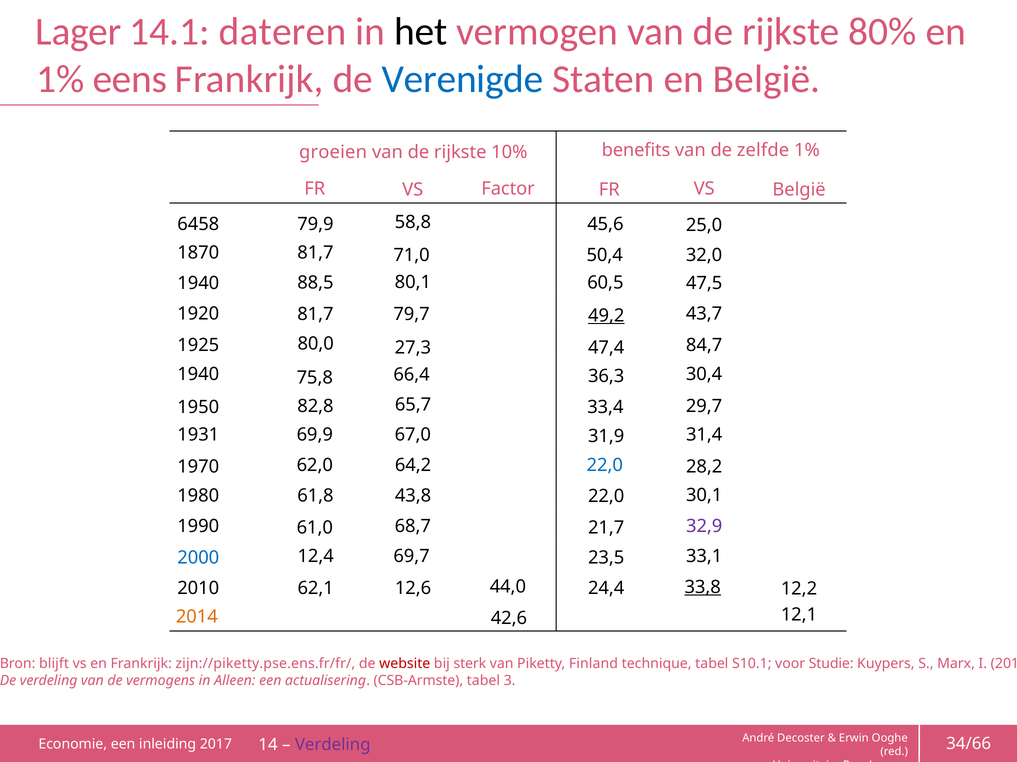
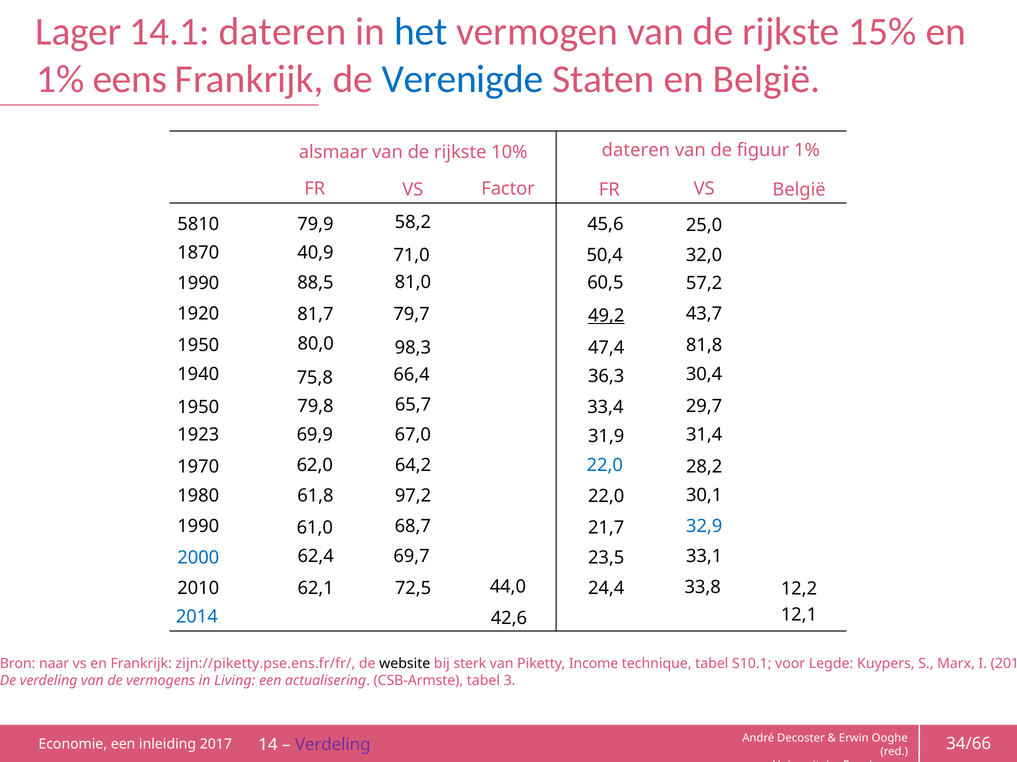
het colour: black -> blue (421, 32)
80%: 80% -> 15% (883, 32)
groeien: groeien -> alsmaar (333, 152)
10% benefits: benefits -> dateren (636, 150)
zelfde: zelfde -> figuur (763, 150)
58,8: 58,8 -> 58,2 (413, 222)
6458: 6458 -> 5810 (198, 225)
81,7: 81,7 -> 40,9 (315, 253)
80,1: 80,1 -> 81,0 (413, 283)
1940: 1940 -> 1990 (198, 284)
47,5: 47,5 -> 57,2 (704, 284)
1925: 1925 -> 1950 (198, 346)
84,7: 84,7 -> 81,8 (704, 346)
27,3: 27,3 -> 98,3 (413, 348)
82,8: 82,8 -> 79,8 (315, 406)
1931: 1931 -> 1923 (198, 435)
43,8: 43,8 -> 97,2 (413, 496)
32,9 colour: purple -> blue (704, 527)
12,4: 12,4 -> 62,4 (316, 557)
12,6: 12,6 -> 72,5 (413, 589)
33,8 underline: present -> none (703, 588)
2014 colour: orange -> blue (197, 617)
blijft: blijft -> naar (54, 664)
website colour: red -> black (405, 664)
Finland: Finland -> Income (594, 664)
Studie: Studie -> Legde (831, 664)
Alleen: Alleen -> Living (235, 681)
